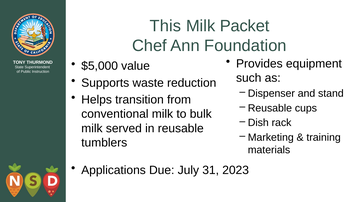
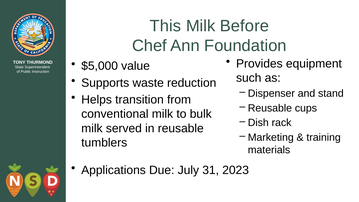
Packet: Packet -> Before (244, 26)
